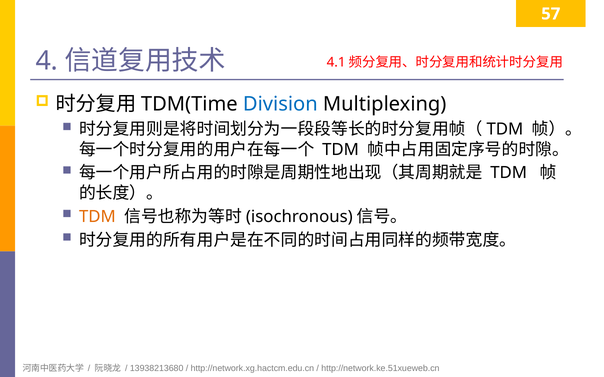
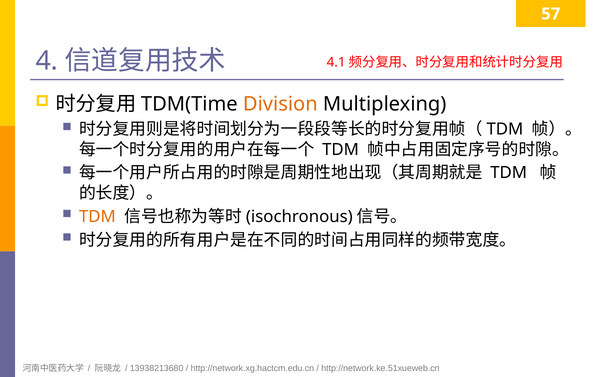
Division colour: blue -> orange (280, 104)
